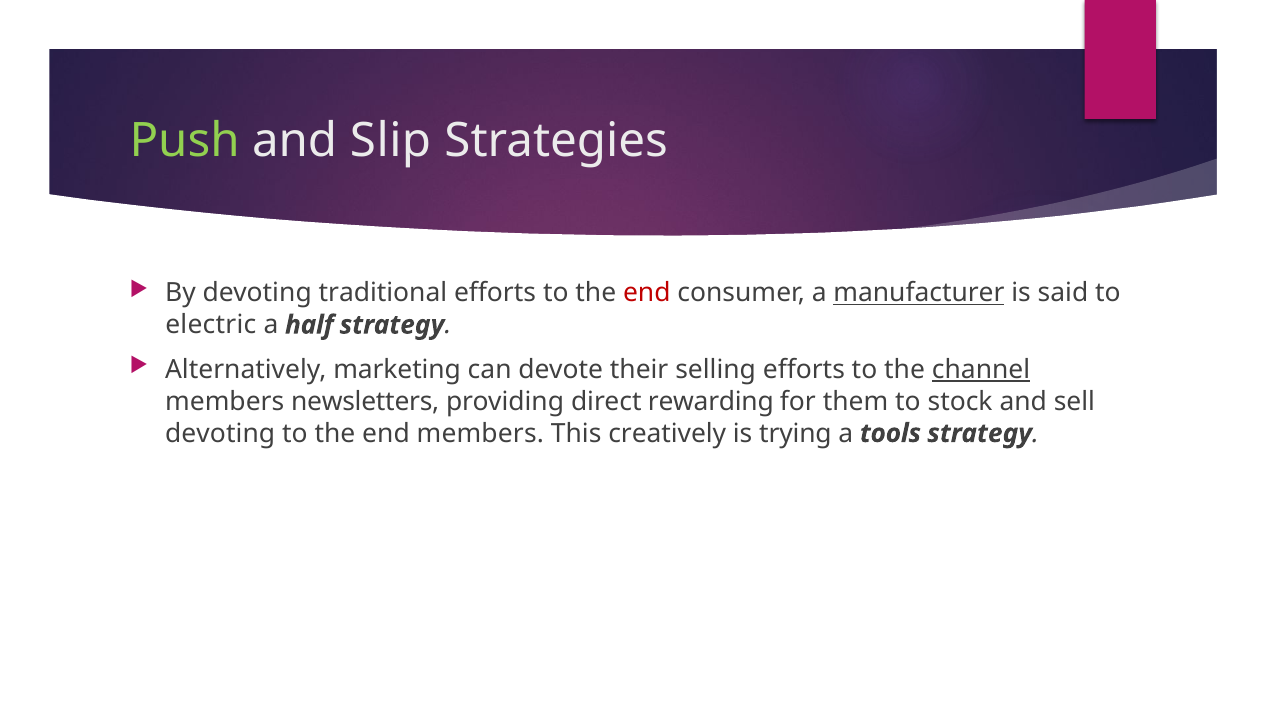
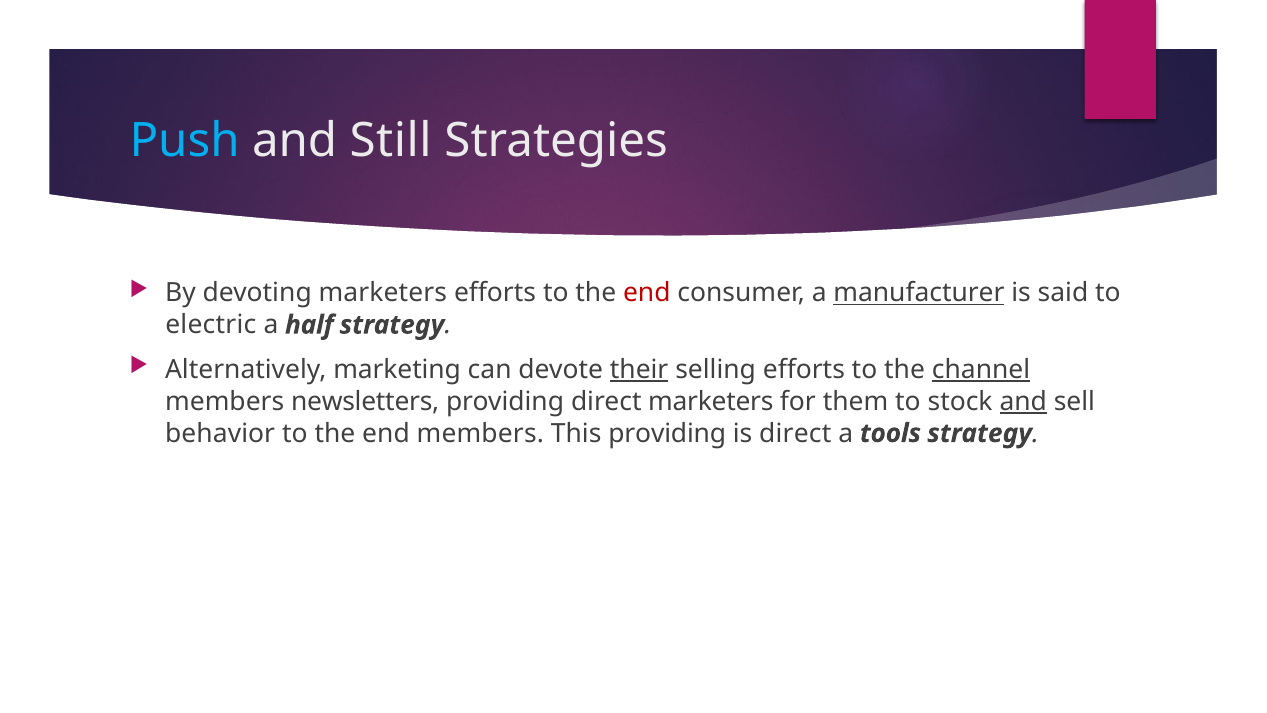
Push colour: light green -> light blue (185, 141)
Slip: Slip -> Still (391, 141)
devoting traditional: traditional -> marketers (383, 293)
their underline: none -> present (639, 370)
direct rewarding: rewarding -> marketers (711, 401)
and underline: none -> present (1023, 401)
devoting: devoting -> behavior (220, 433)
This creatively: creatively -> providing (667, 433)
is trying: trying -> direct (795, 433)
